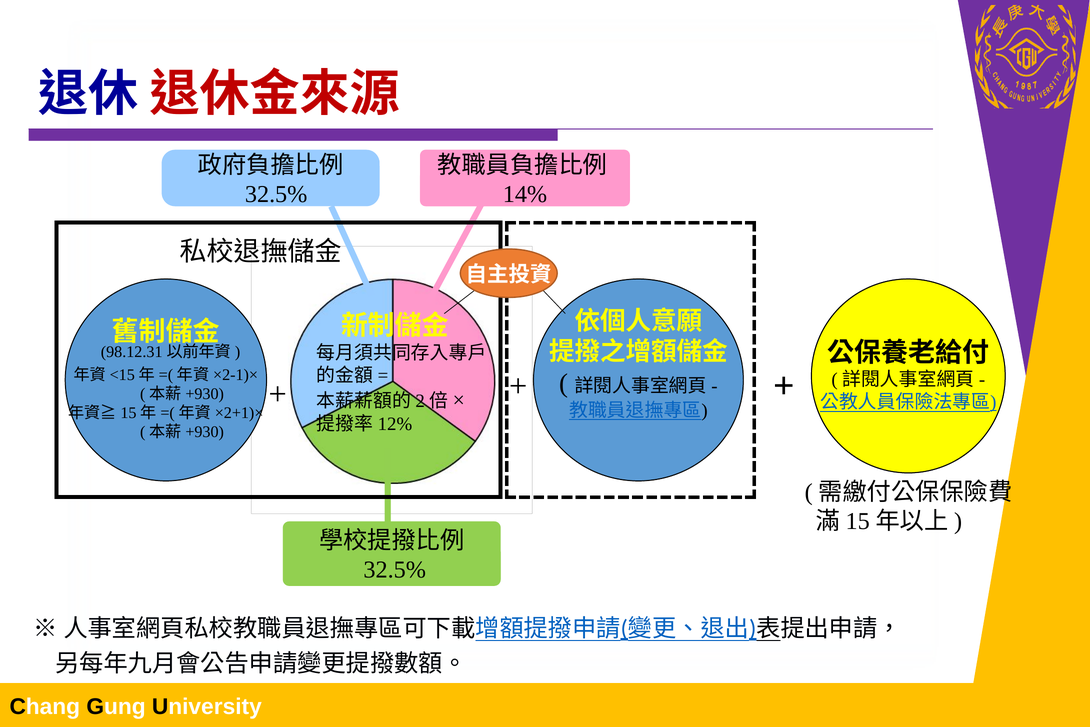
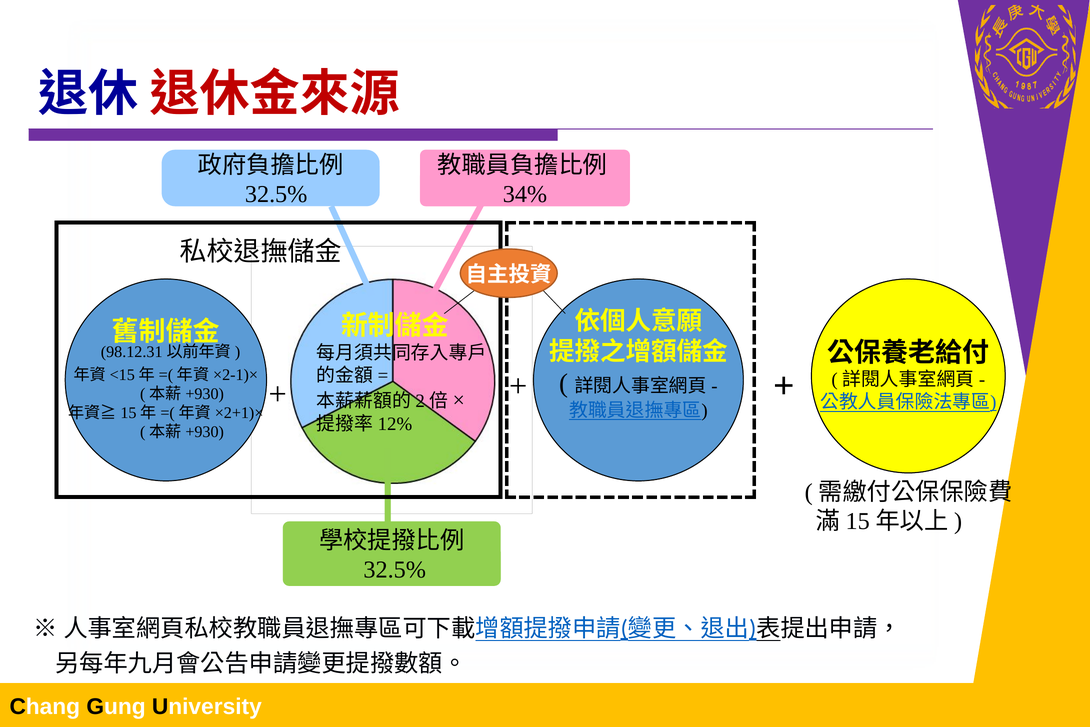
14%: 14% -> 34% (525, 194)
